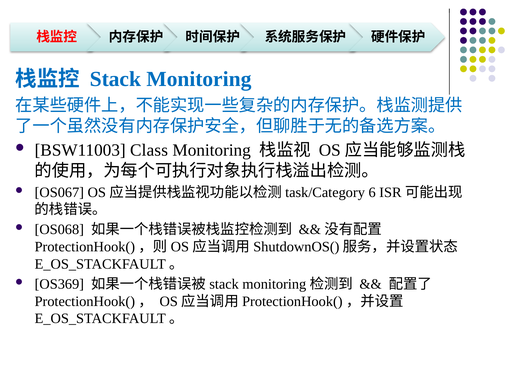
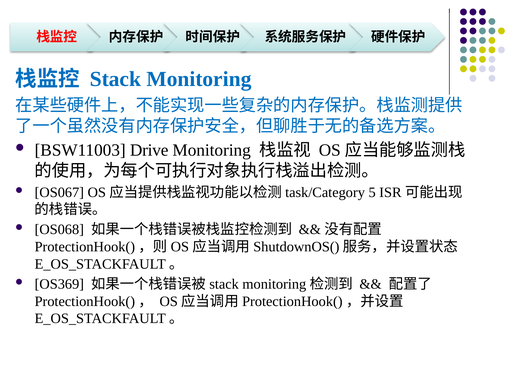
Class: Class -> Drive (149, 150)
6: 6 -> 5 (372, 192)
